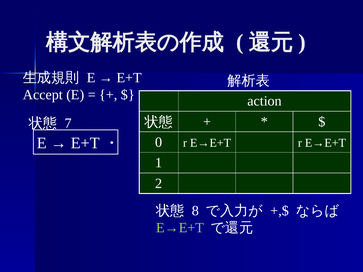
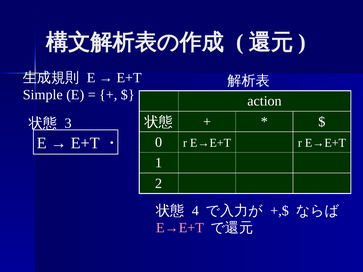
Accept: Accept -> Simple (43, 95)
7: 7 -> 3 (68, 123)
8: 8 -> 4 (195, 211)
E→E+T colour: light green -> pink (180, 228)
